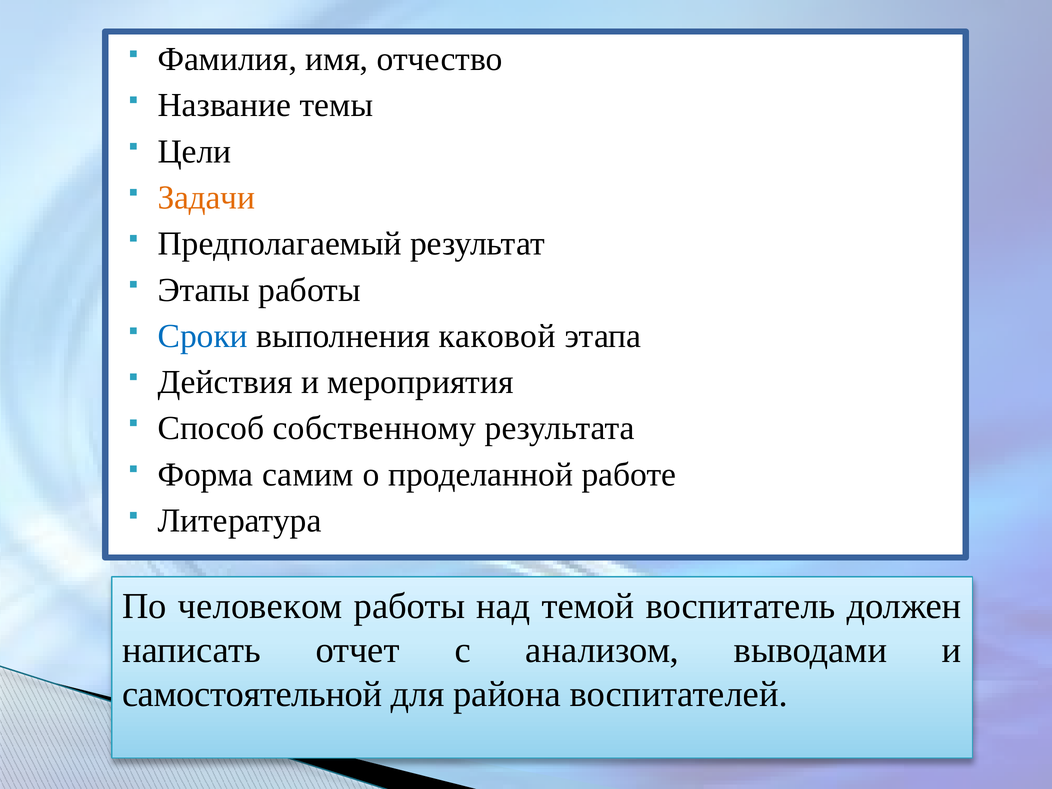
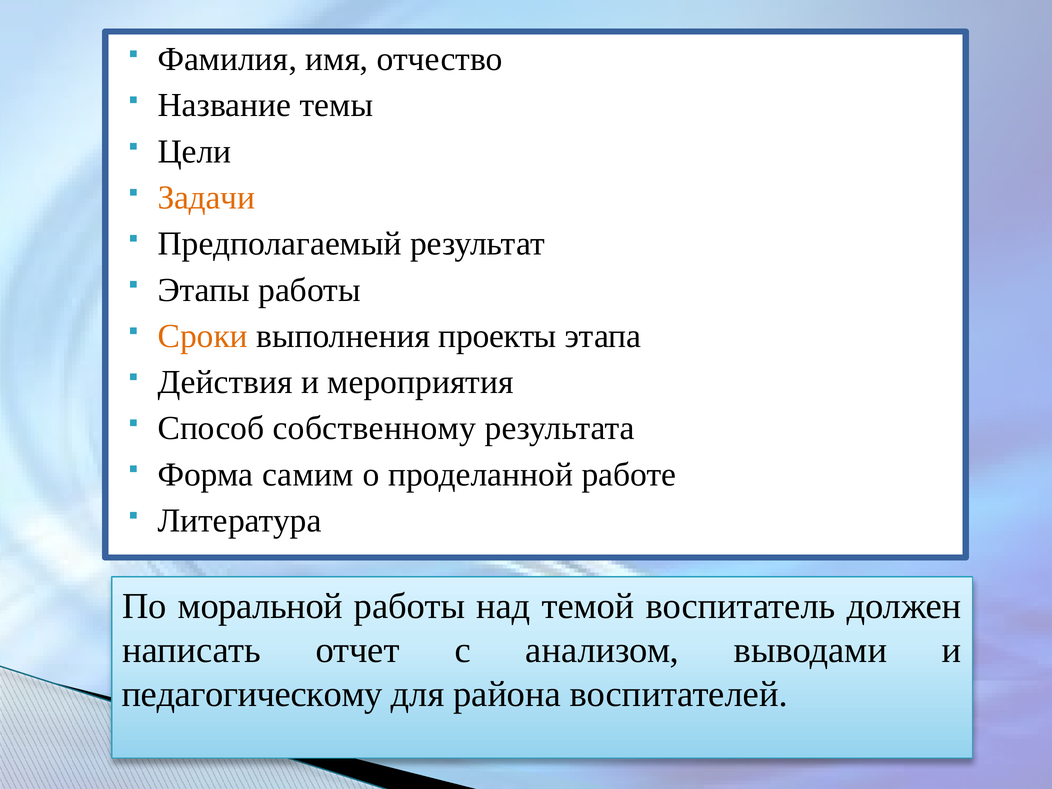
Сроки colour: blue -> orange (203, 336)
каковой: каковой -> проекты (497, 336)
человеком: человеком -> моральной (260, 606)
самостоятельной: самостоятельной -> педагогическому (252, 694)
